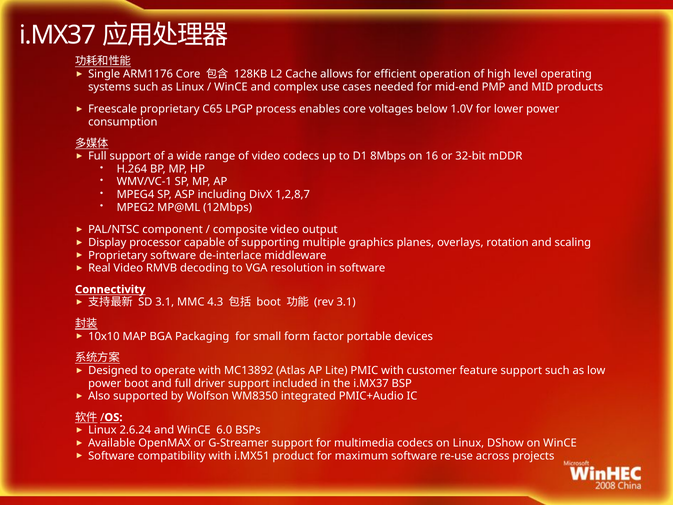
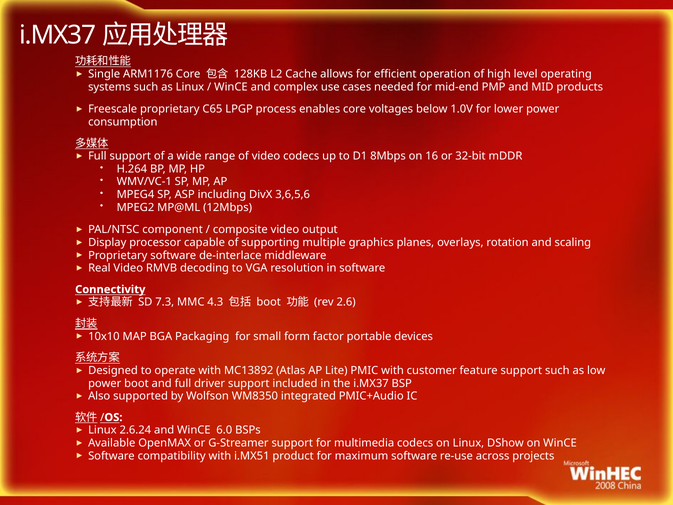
1,2,8,7: 1,2,8,7 -> 3,6,5,6 (293, 194)
SD 3.1: 3.1 -> 7.3 (165, 302)
rev 3.1: 3.1 -> 2.6 (346, 302)
